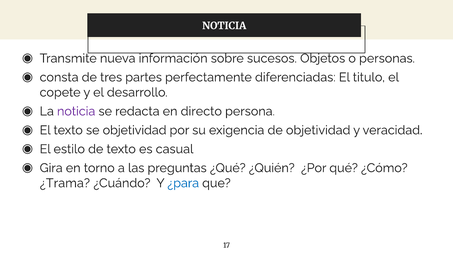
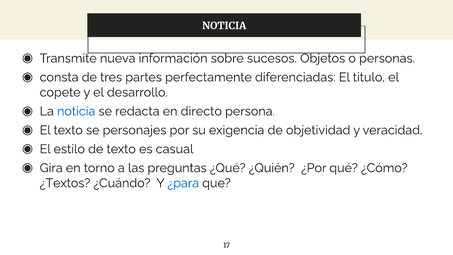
noticia colour: purple -> blue (76, 111)
se objetividad: objetividad -> personajes (135, 130)
¿Trama: ¿Trama -> ¿Textos (65, 183)
